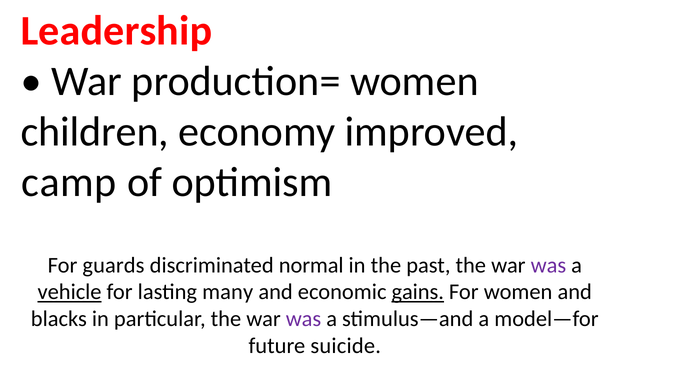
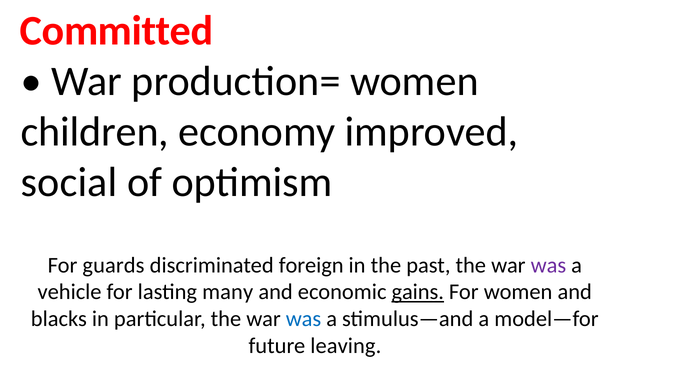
Leadership: Leadership -> Committed (117, 31)
camp: camp -> social (69, 182)
normal: normal -> foreign (311, 265)
vehicle underline: present -> none (70, 292)
was colour: purple -> blue (304, 319)
suicide: suicide -> leaving (346, 346)
